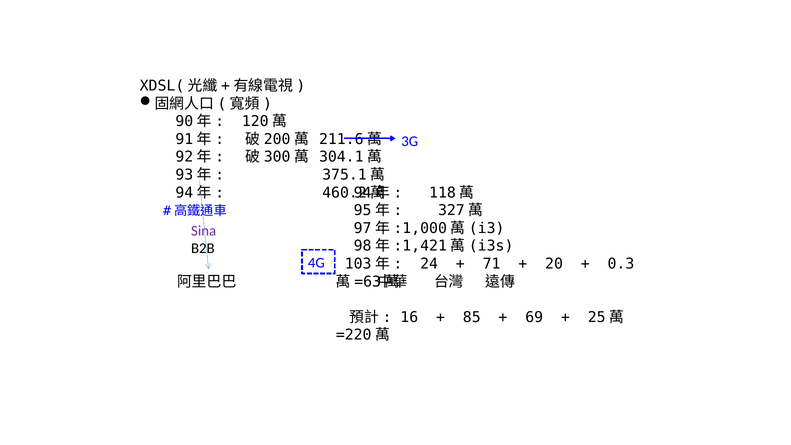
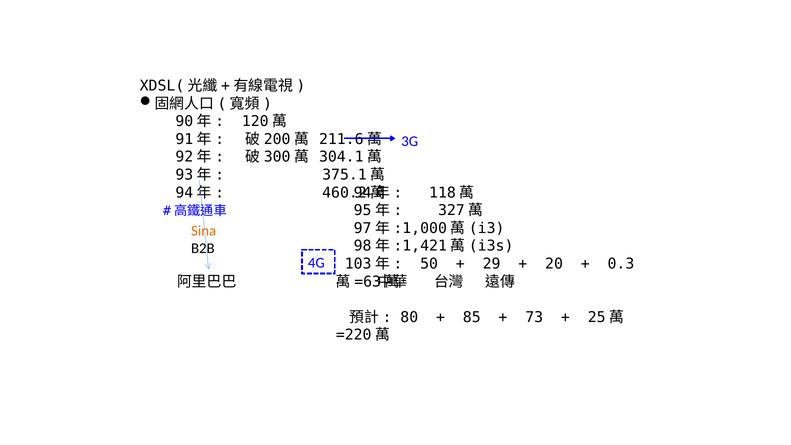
Sina colour: purple -> orange (204, 231)
24: 24 -> 50 (429, 264)
71: 71 -> 29 (492, 264)
16: 16 -> 80 (409, 317)
69: 69 -> 73 (534, 317)
